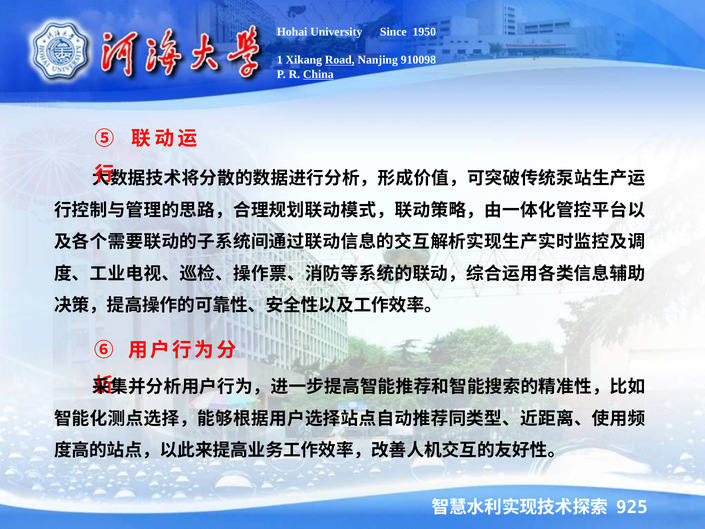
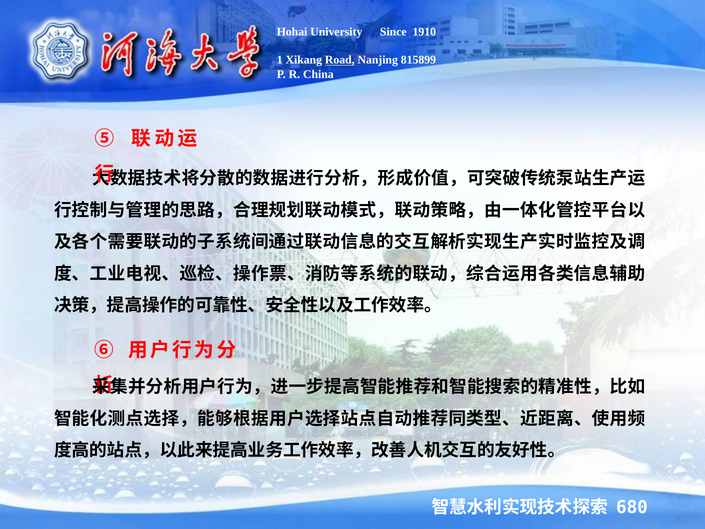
1950: 1950 -> 1910 (424, 32)
910098: 910098 -> 815899 (418, 60)
China underline: present -> none (318, 74)
925: 925 -> 680 (632, 507)
